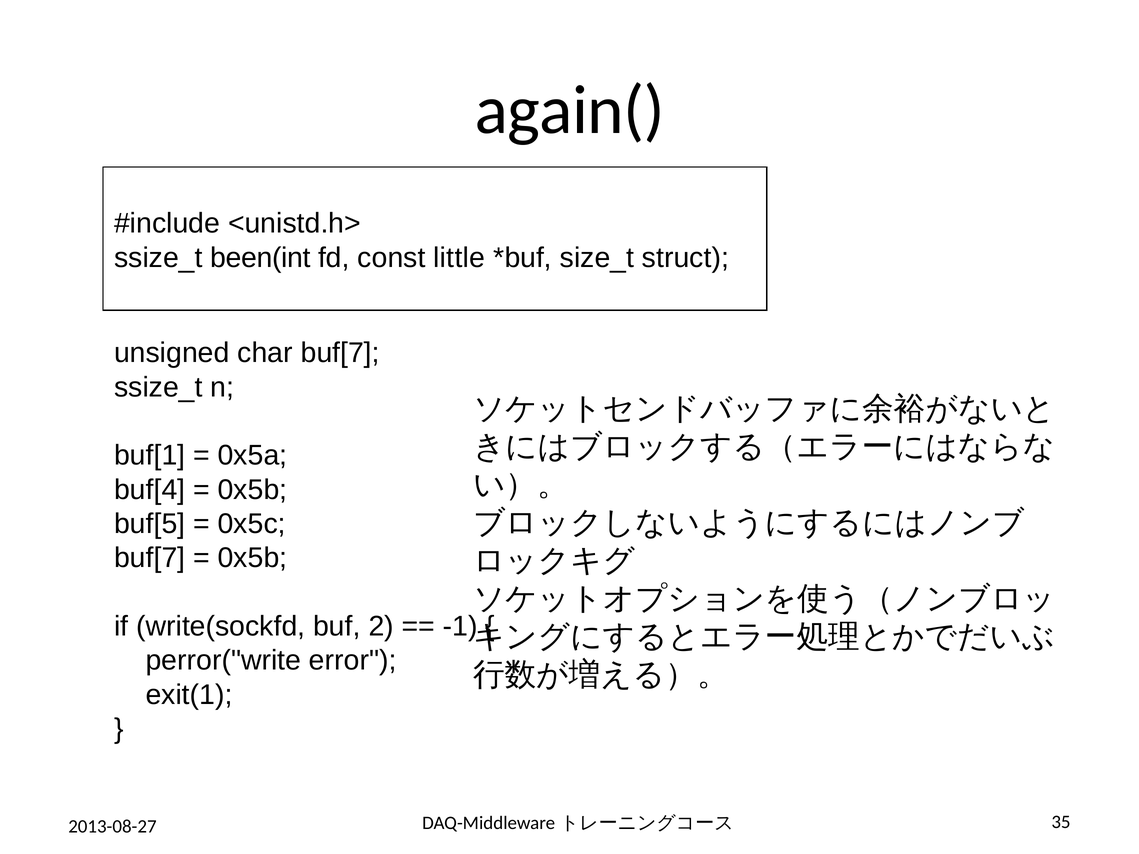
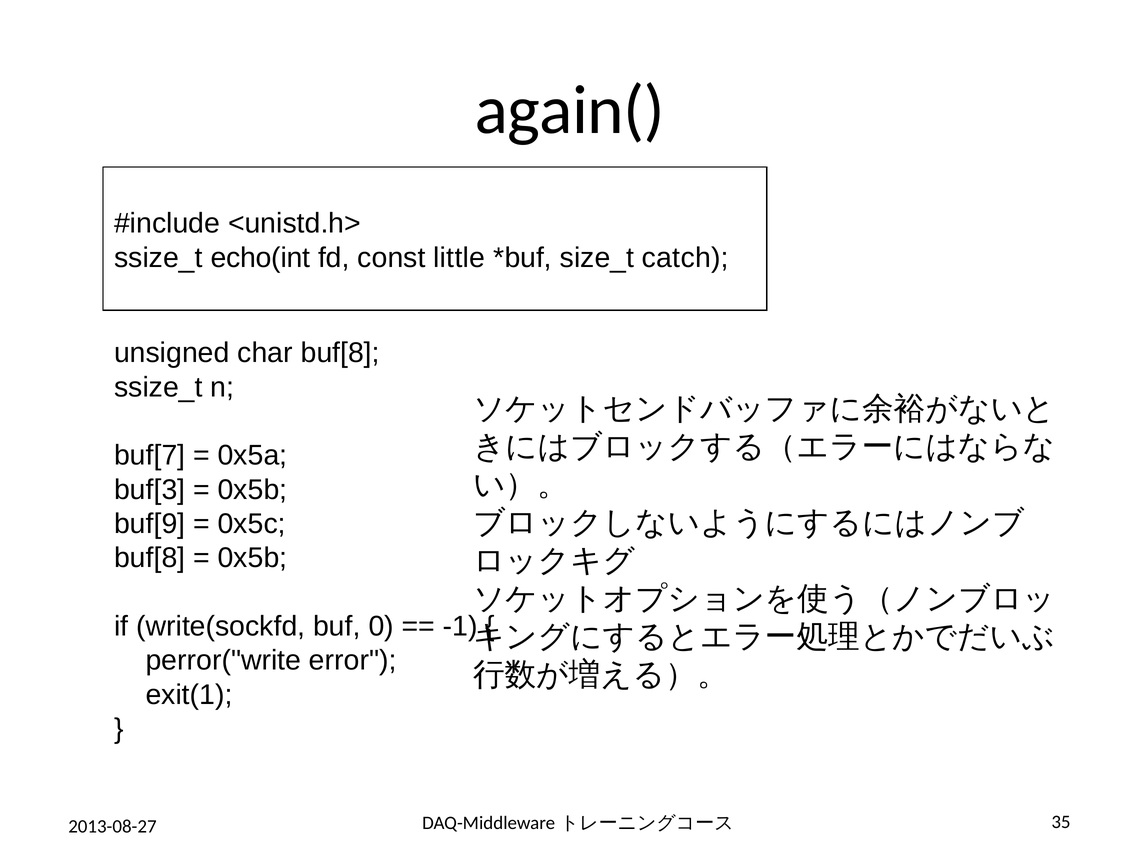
been(int: been(int -> echo(int (260, 258)
struct: struct -> catch (685, 258)
char buf[7: buf[7 -> buf[8 (340, 353)
buf[1: buf[1 -> buf[7 (150, 456)
buf[4: buf[4 -> buf[3 (150, 490)
buf[5: buf[5 -> buf[9 (150, 524)
buf[7: buf[7 -> buf[8 (150, 558)
2: 2 -> 0 (381, 626)
